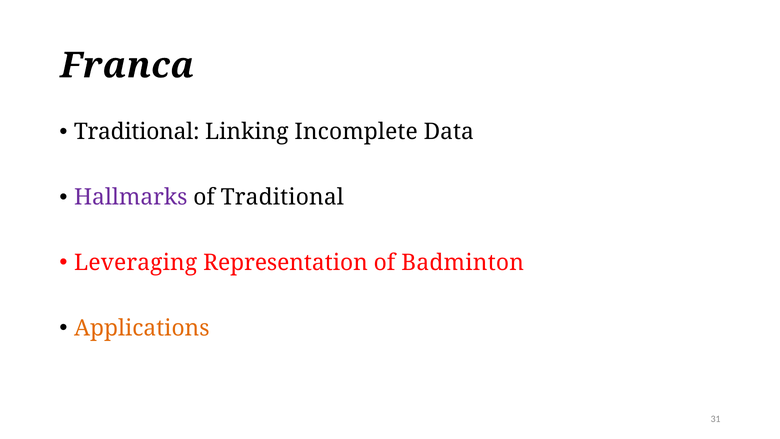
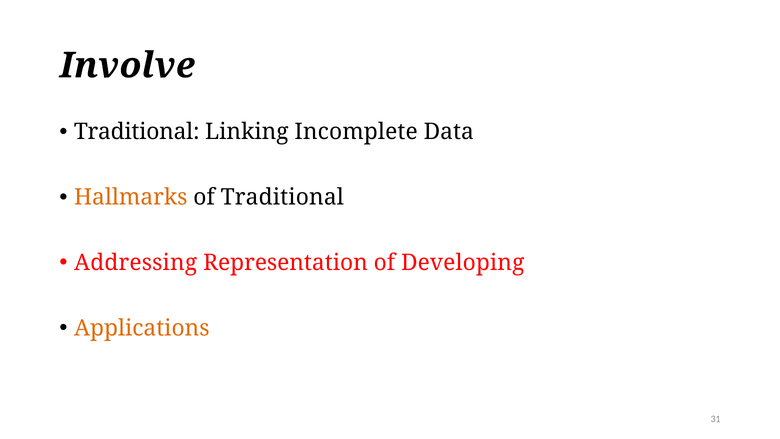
Franca: Franca -> Involve (127, 66)
Hallmarks colour: purple -> orange (131, 197)
Leveraging: Leveraging -> Addressing (136, 263)
Badminton: Badminton -> Developing (463, 263)
